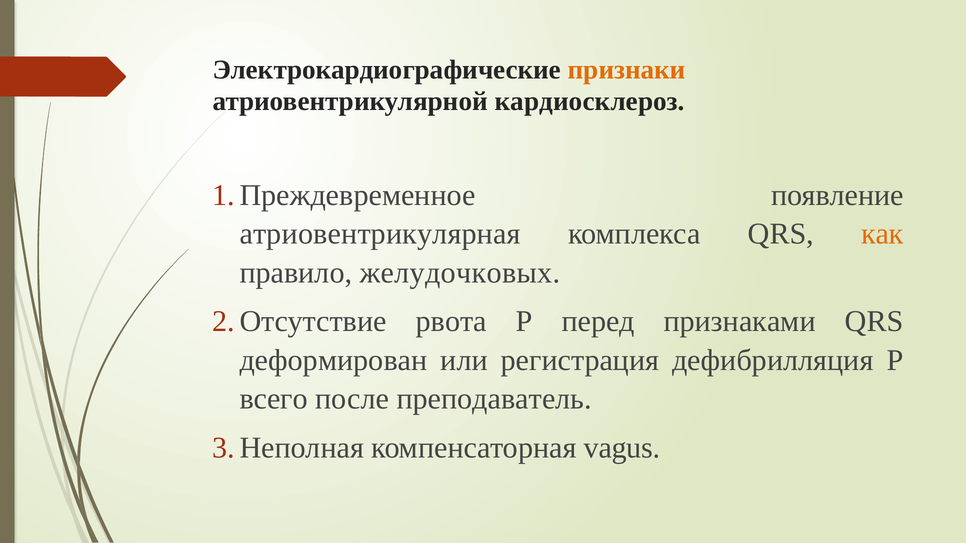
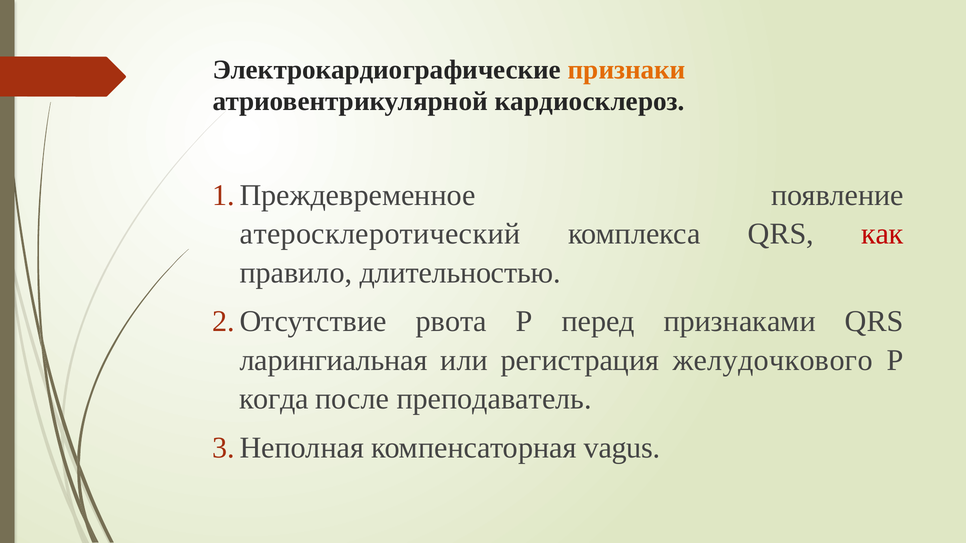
атриовентрикулярная: атриовентрикулярная -> атеросклеротический (380, 234)
как colour: orange -> red (882, 234)
желудочковых: желудочковых -> длительностью (460, 273)
деформирован: деформирован -> ларингиальная (334, 360)
дефибрилляция: дефибрилляция -> желудочкового (773, 360)
всего: всего -> когда (274, 399)
